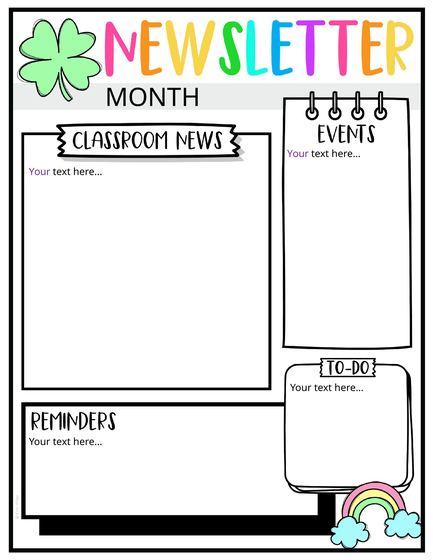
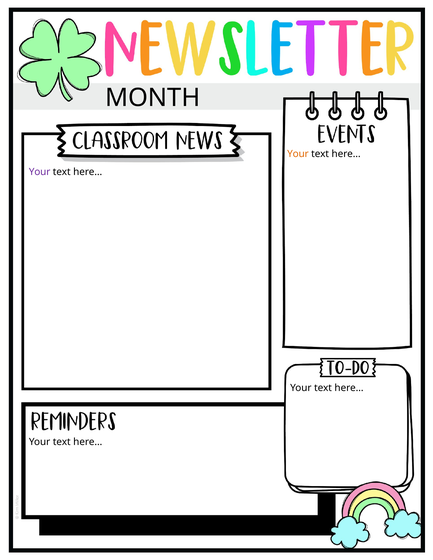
Your colour: purple -> orange (298, 154)
